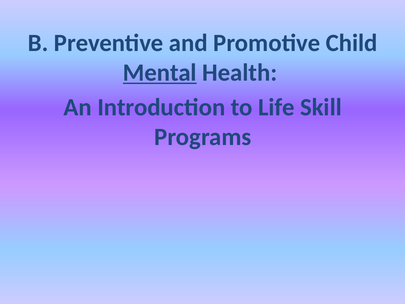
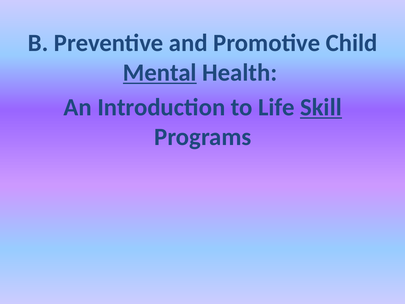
Skill underline: none -> present (321, 107)
